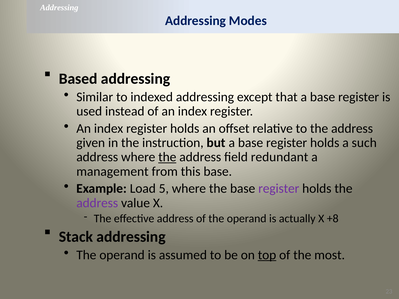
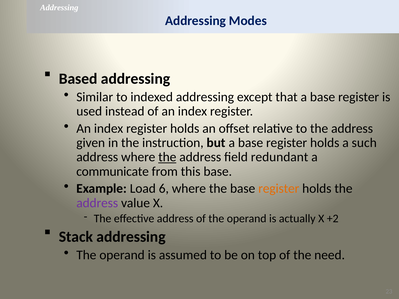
management: management -> communicate (113, 172)
5: 5 -> 6 (164, 189)
register colour: purple -> orange (279, 189)
+8: +8 -> +2 (333, 219)
top underline: present -> none (267, 255)
most: most -> need (330, 255)
